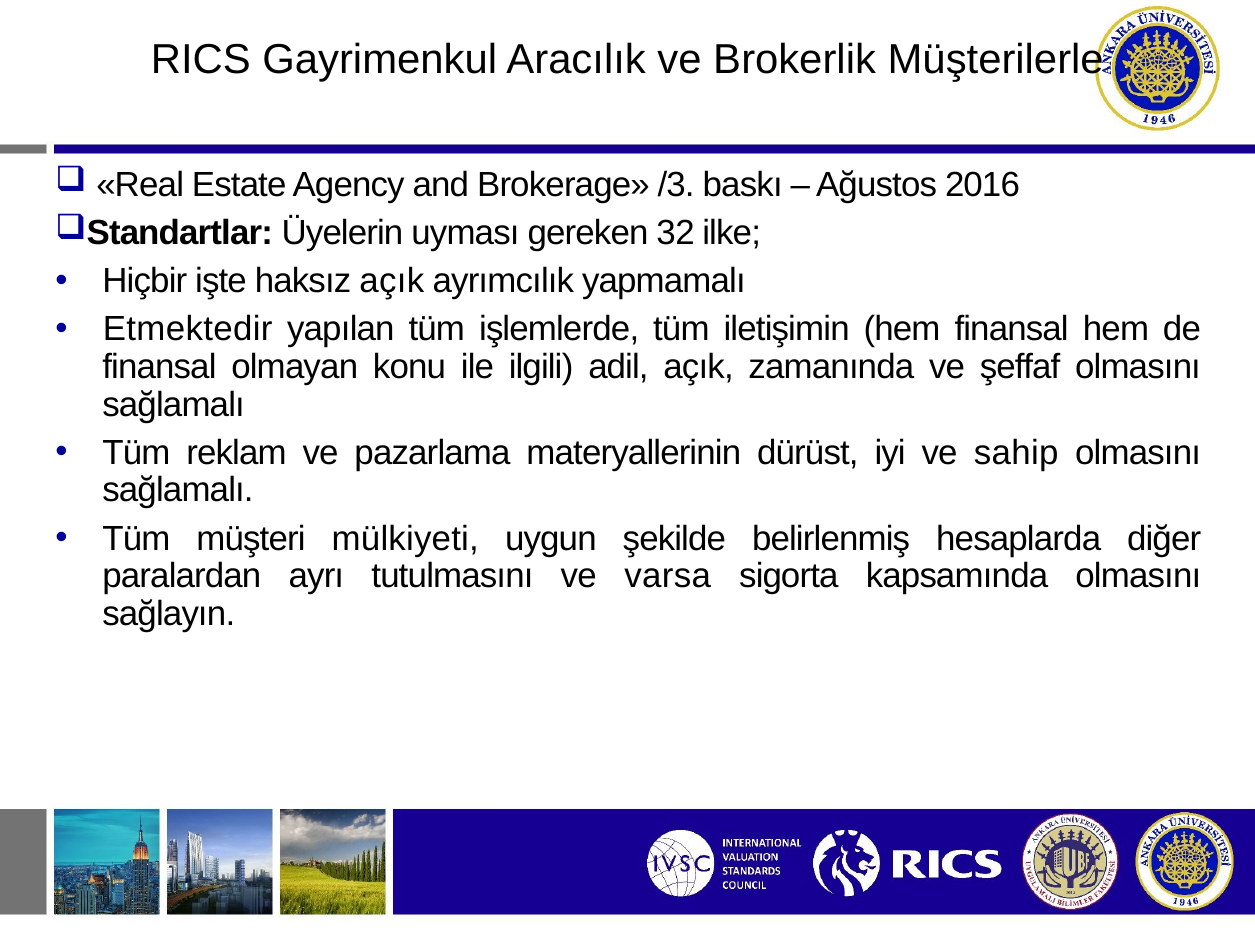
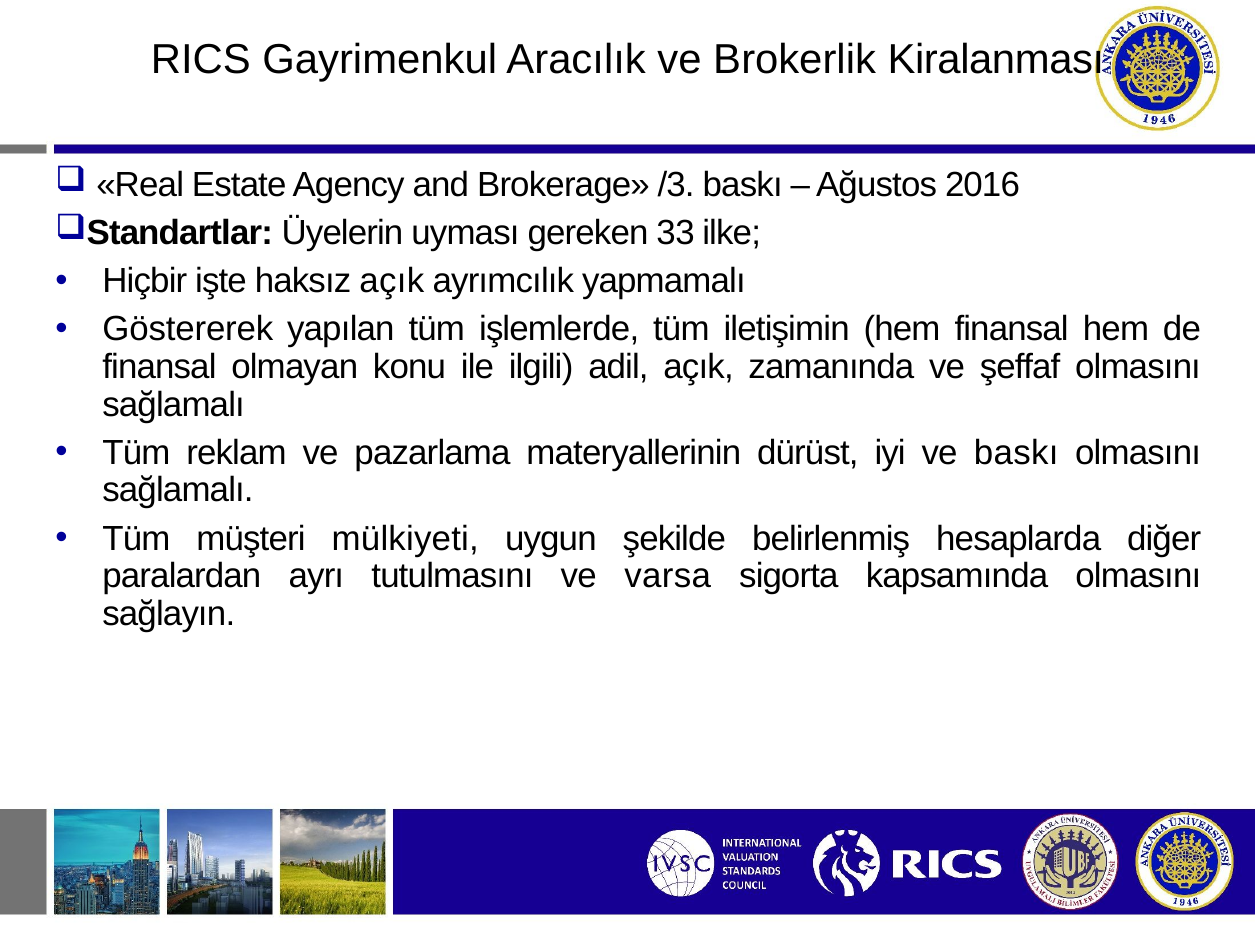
Müşterilerle: Müşterilerle -> Kiralanması (996, 60)
32: 32 -> 33 (676, 233)
Etmektedir: Etmektedir -> Göstererek (188, 329)
ve sahip: sahip -> baskı (1016, 453)
